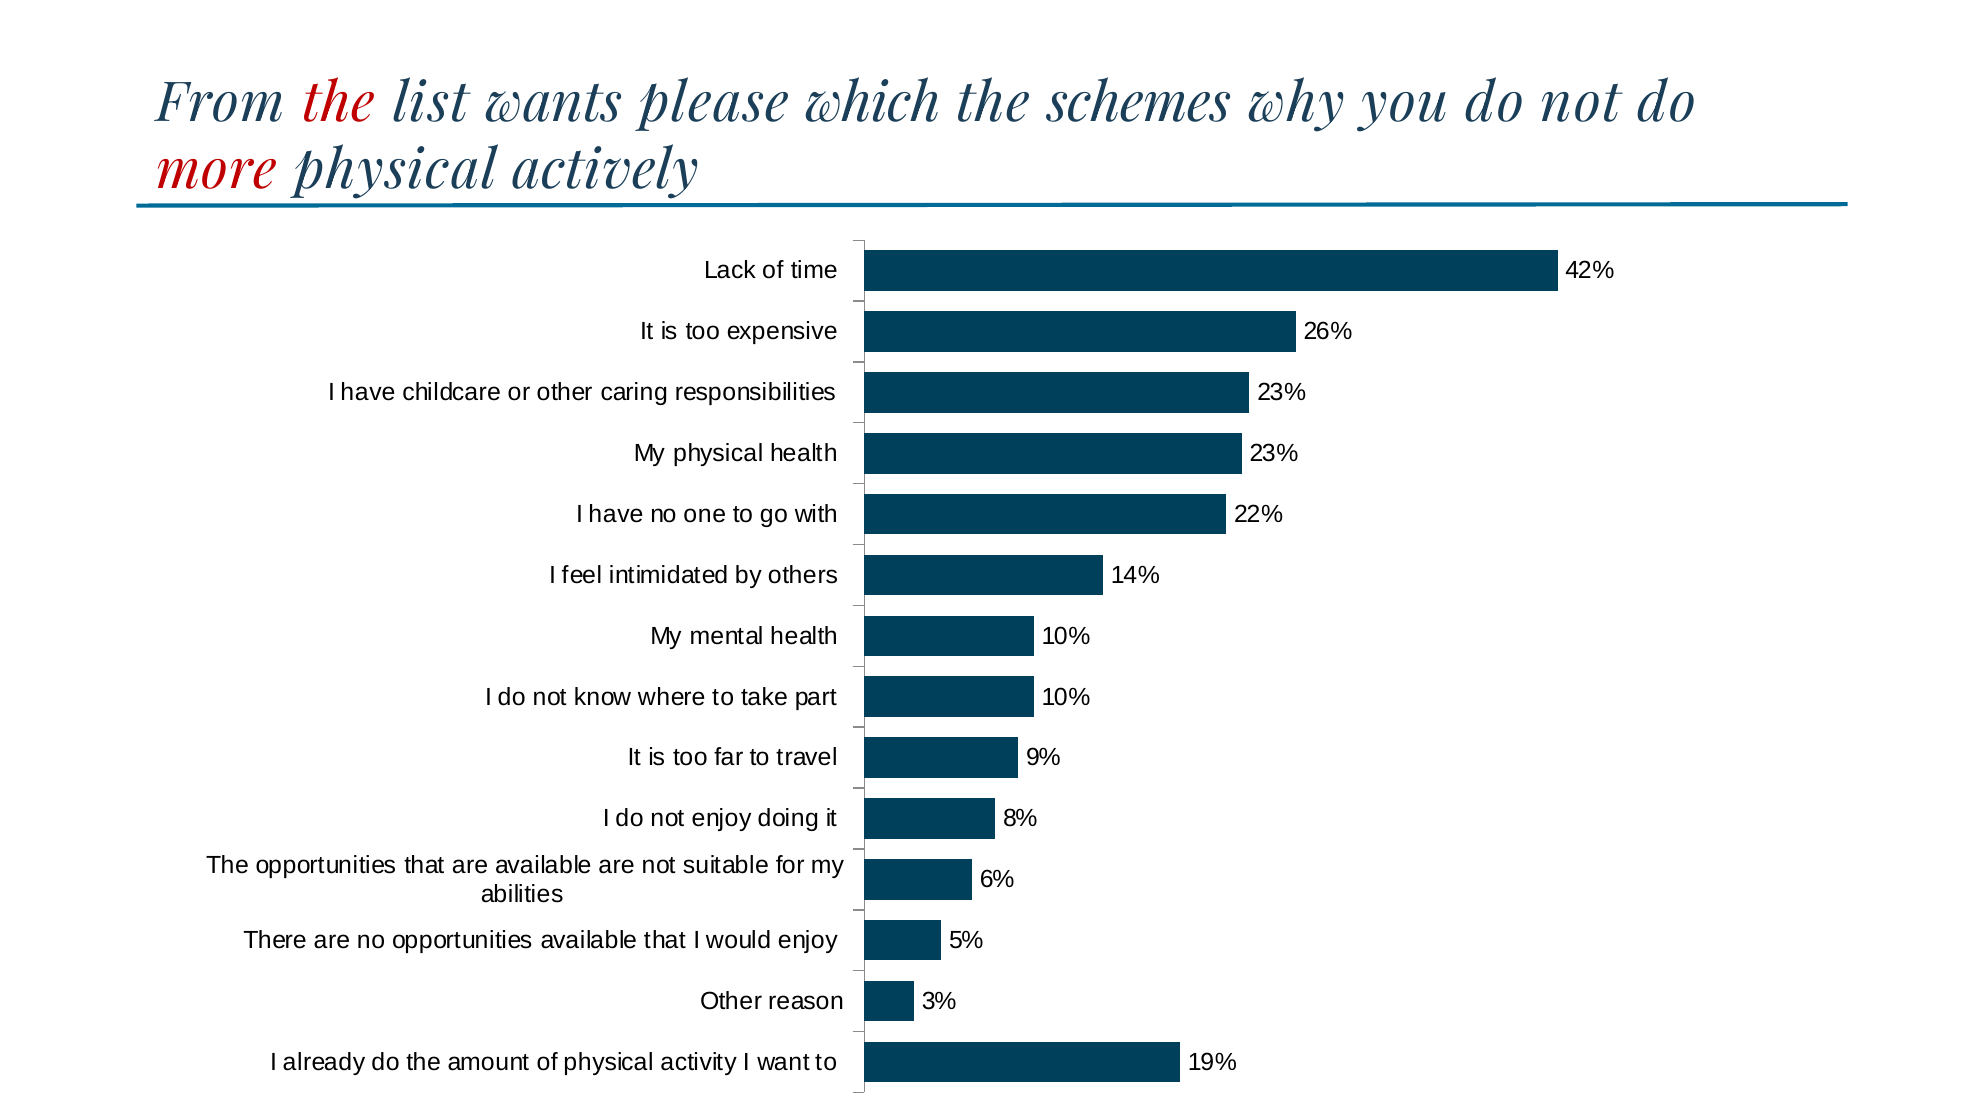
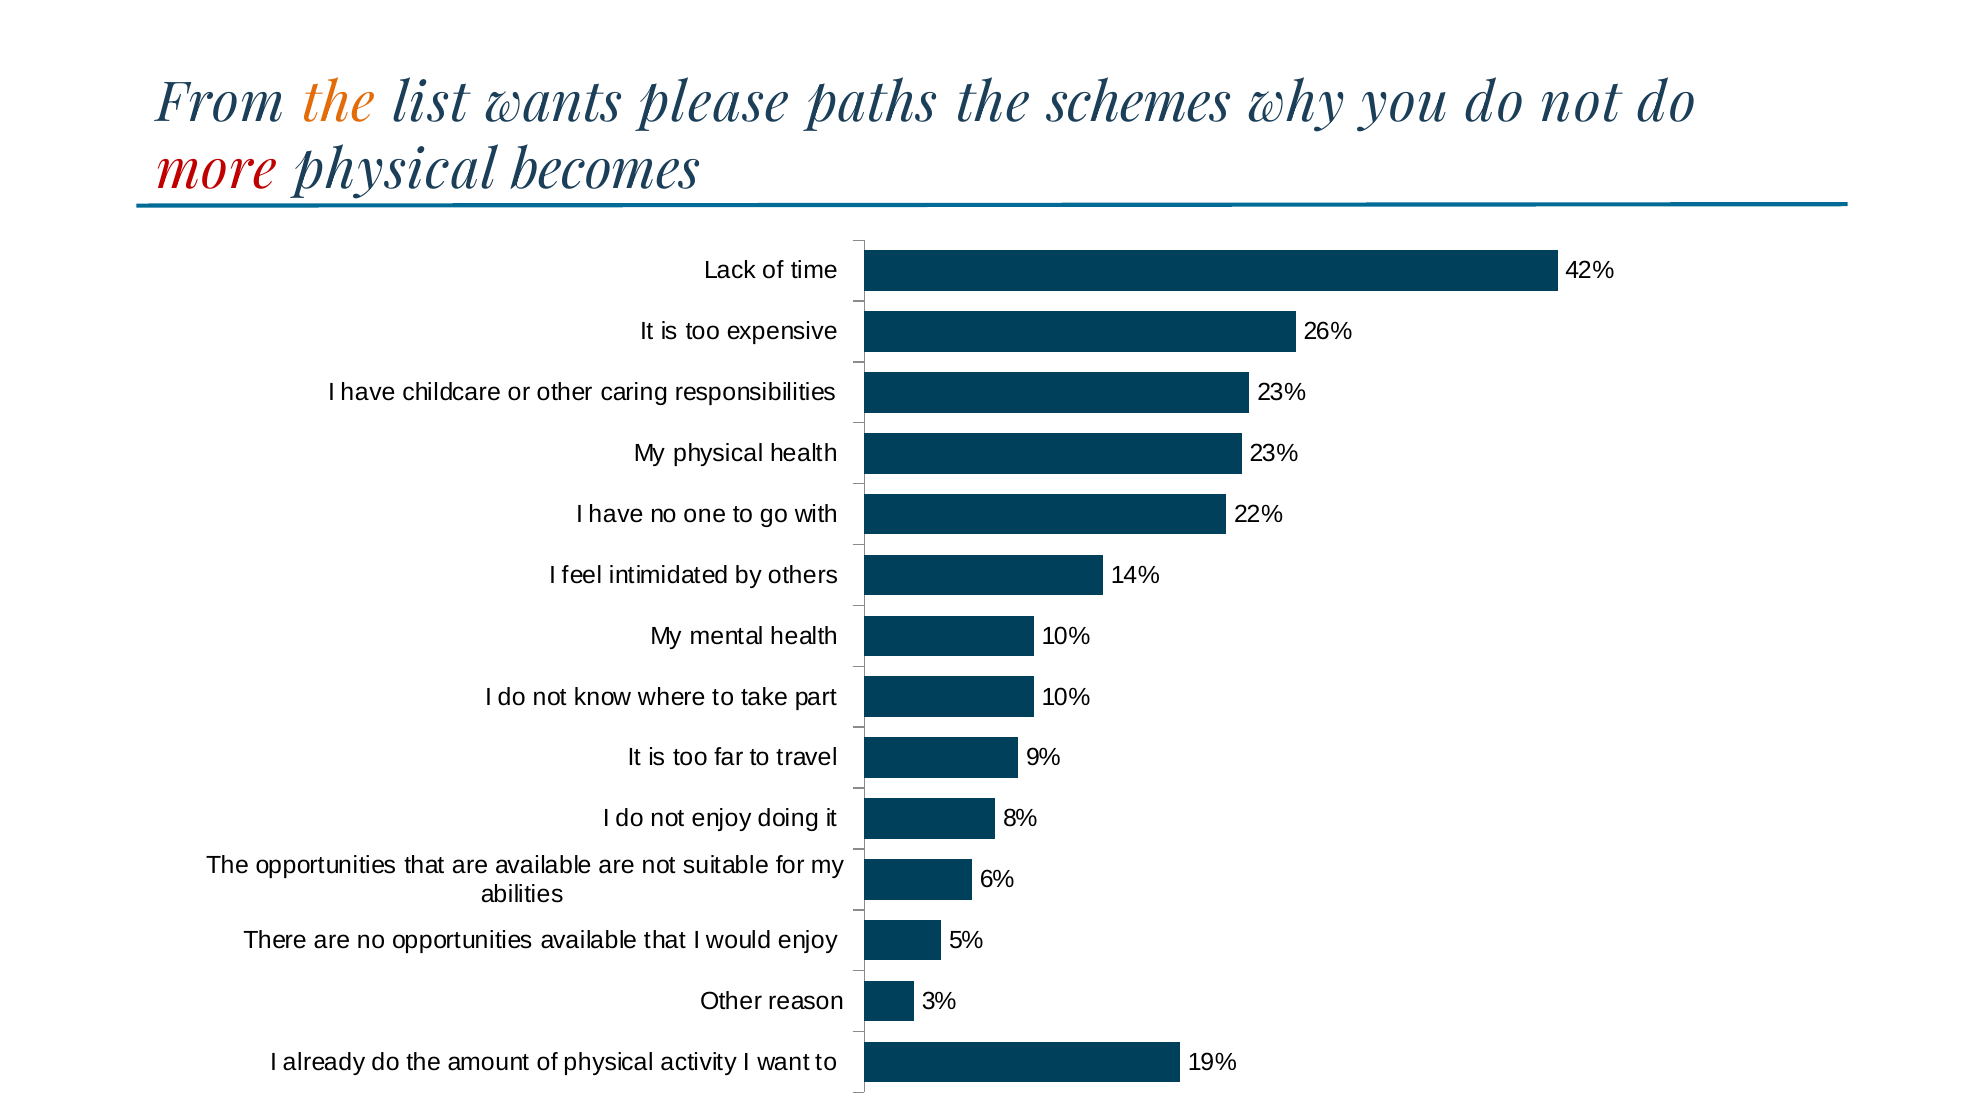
the colour: red -> orange (339, 103)
which: which -> paths (872, 103)
actively: actively -> becomes (606, 170)
